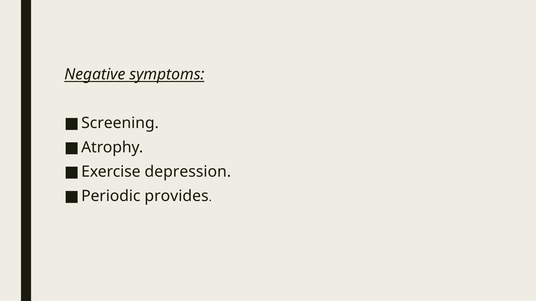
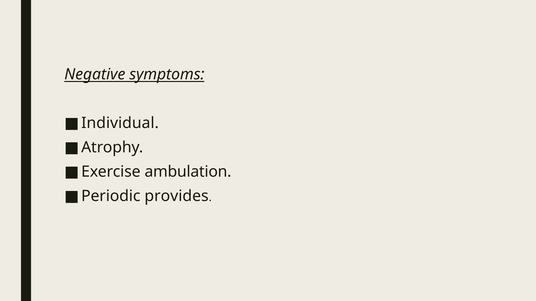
Screening: Screening -> Individual (120, 123)
depression: depression -> ambulation (188, 172)
